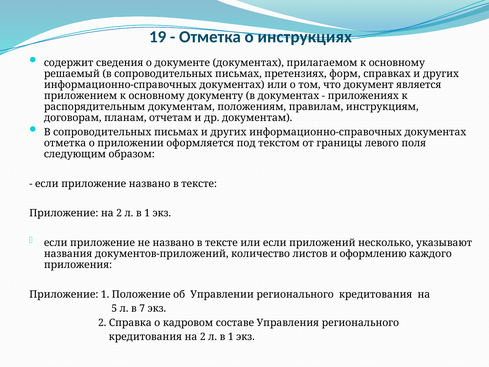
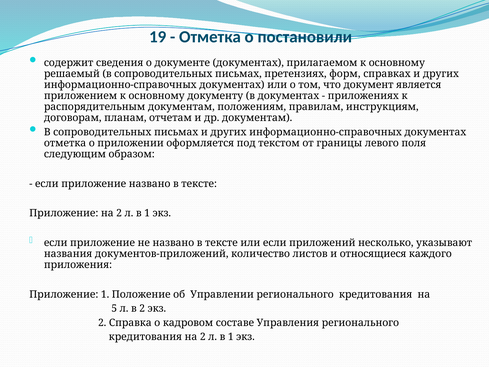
инструкциях: инструкциях -> постановили (305, 37)
оформлению: оформлению -> относящиеся (373, 254)
в 7: 7 -> 2 (142, 308)
